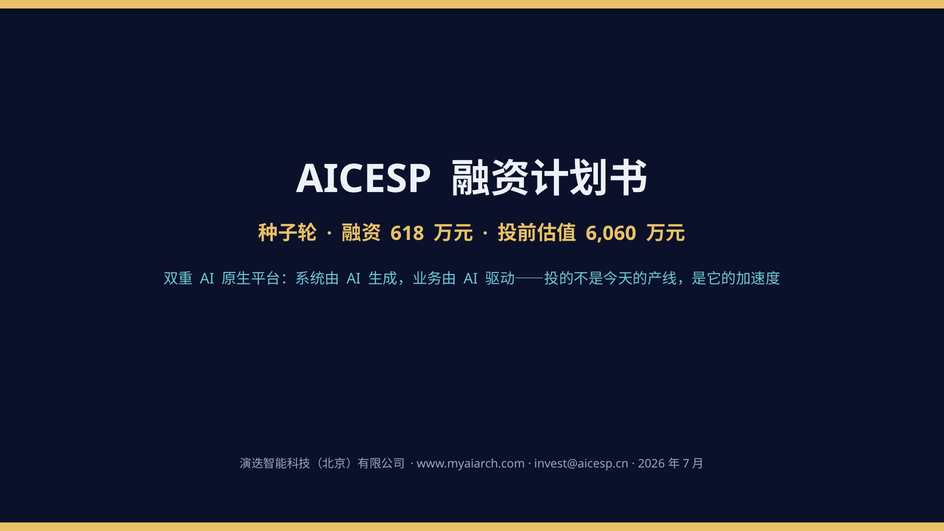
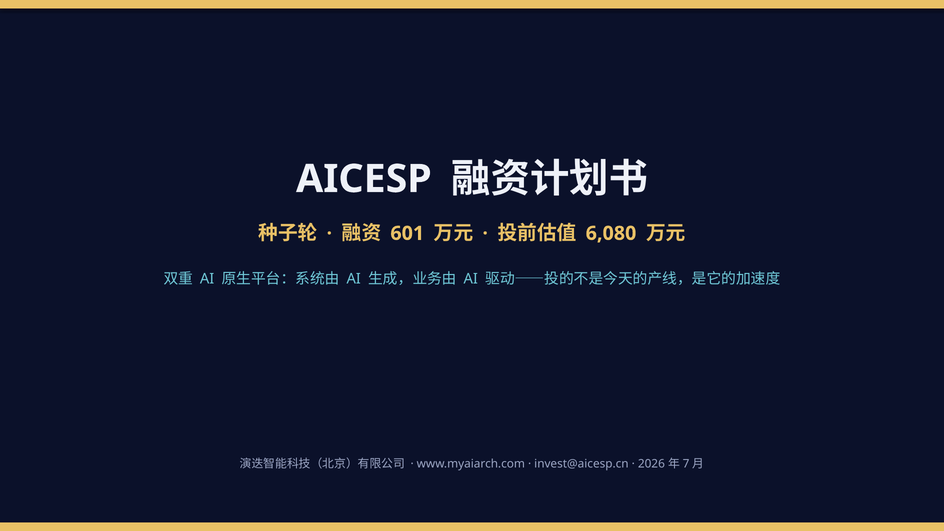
618: 618 -> 601 (407, 233)
6,060: 6,060 -> 6,080 (611, 233)
